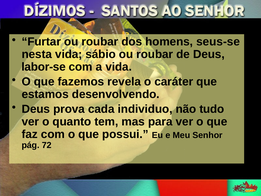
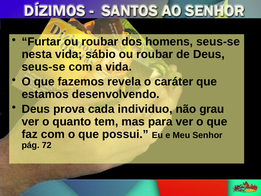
labor-se: labor-se -> seus-se (44, 67)
tudo: tudo -> grau (212, 109)
